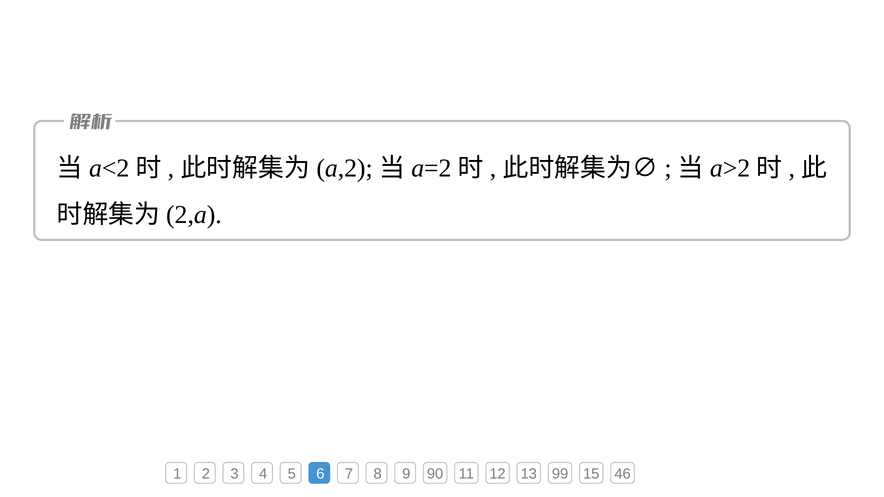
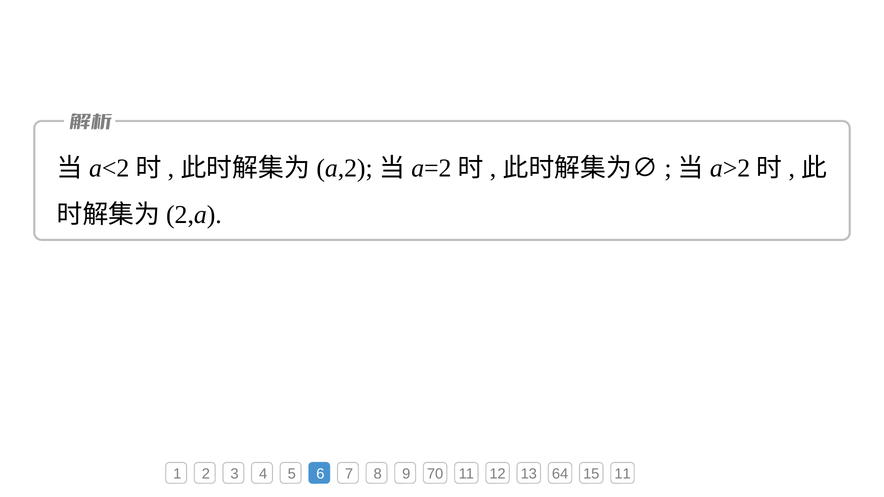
90: 90 -> 70 (435, 474)
99: 99 -> 64 (560, 474)
15 46: 46 -> 11 (623, 474)
